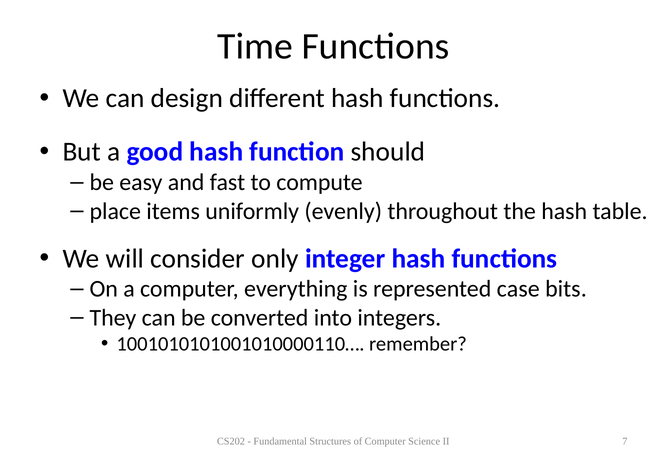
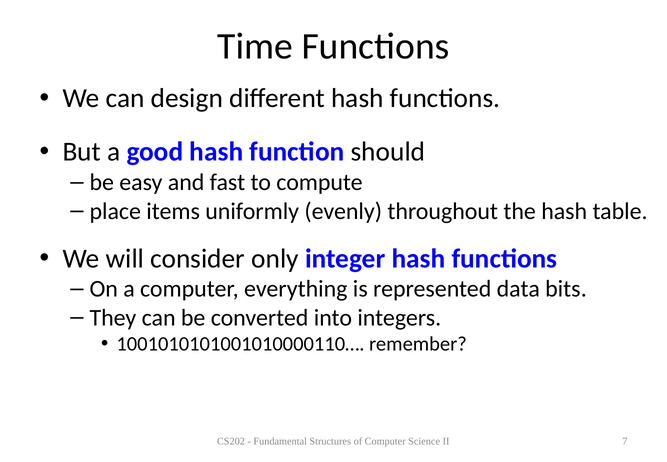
case: case -> data (518, 289)
